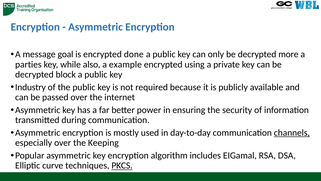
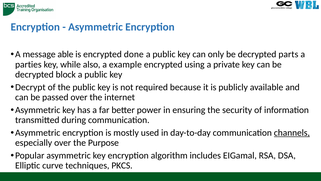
goal: goal -> able (65, 54)
more: more -> parts (288, 54)
Industry: Industry -> Decrypt (30, 87)
Keeping: Keeping -> Purpose (103, 143)
PKCS underline: present -> none (122, 165)
